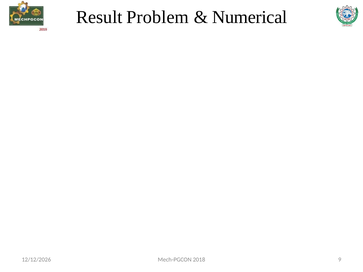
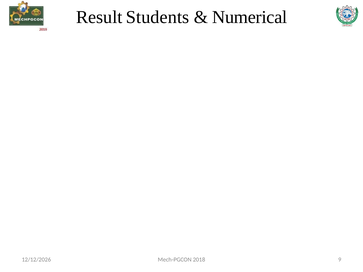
Problem: Problem -> Students (158, 17)
